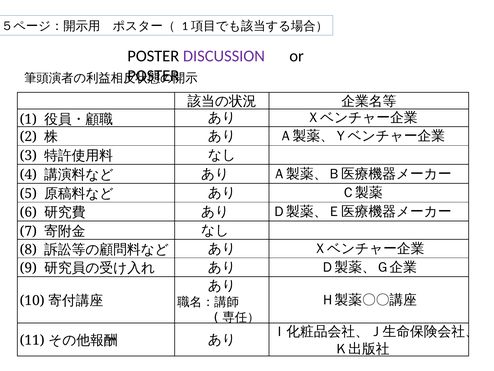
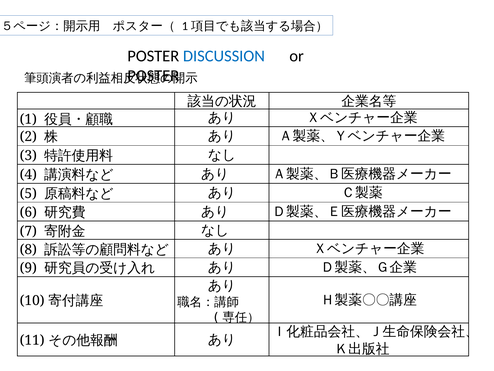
DISCUSSION colour: purple -> blue (224, 56)
